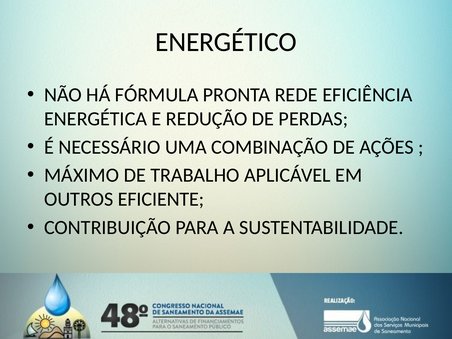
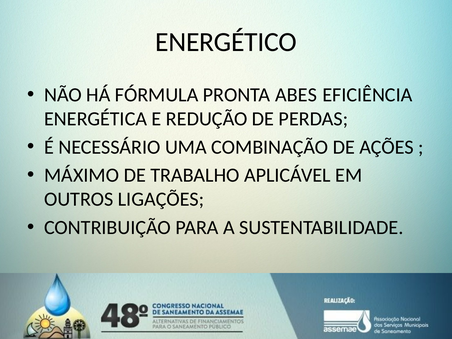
REDE: REDE -> ABES (296, 95)
EFICIENTE: EFICIENTE -> LIGAÇÕES (161, 199)
